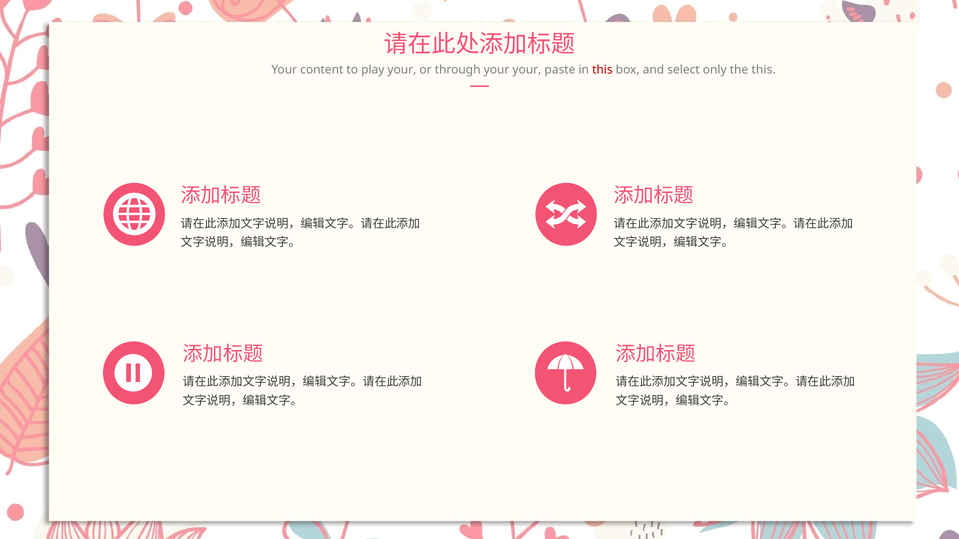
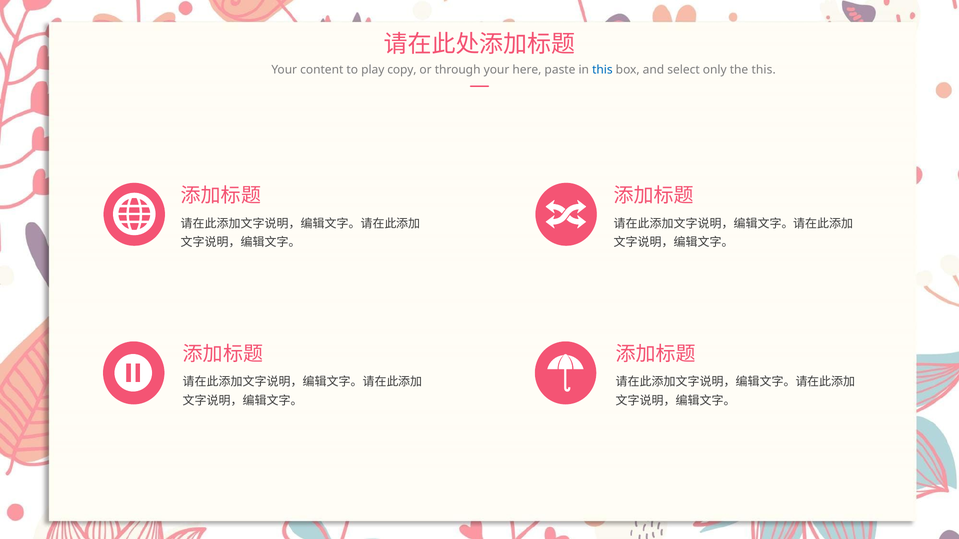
play your: your -> copy (402, 70)
your your: your -> here (527, 70)
this colour: red -> blue (602, 70)
